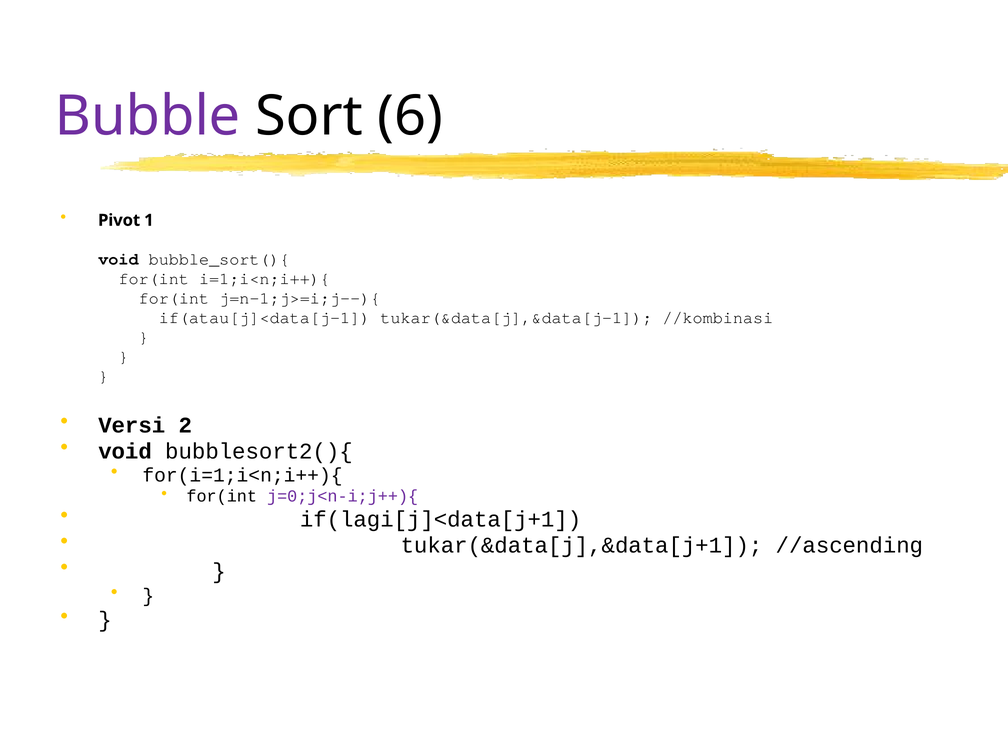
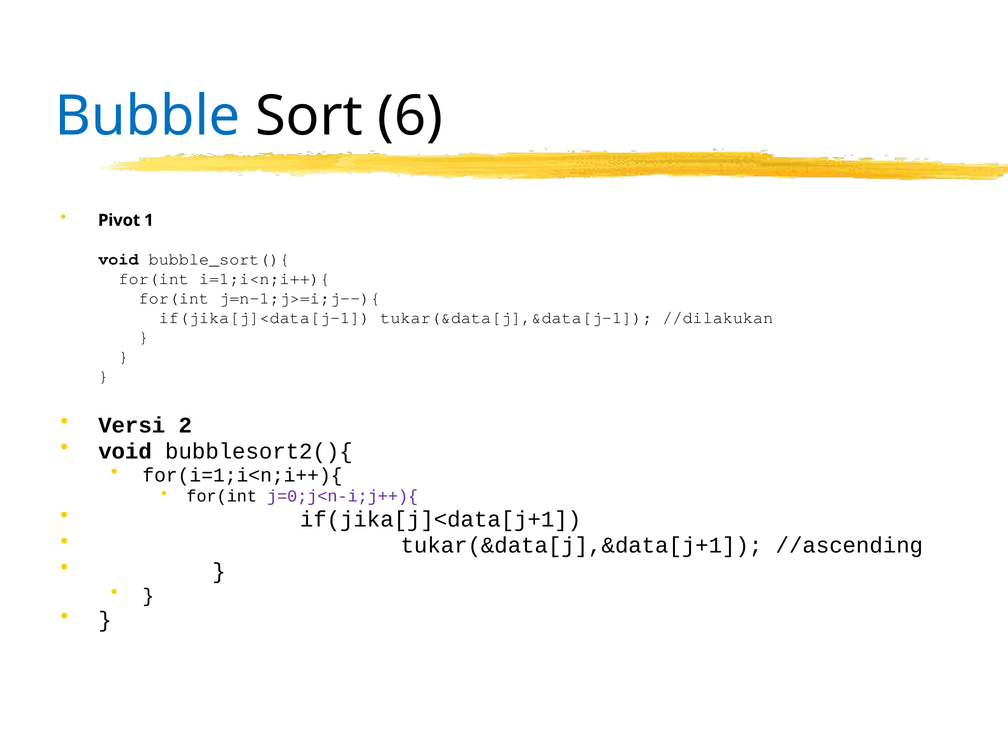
Bubble colour: purple -> blue (148, 116)
if(atau[j]<data[j-1: if(atau[j]<data[j-1 -> if(jika[j]<data[j-1 (265, 318)
//kombinasi: //kombinasi -> //dilakukan (718, 318)
if(lagi[j]<data[j+1: if(lagi[j]<data[j+1 -> if(jika[j]<data[j+1 (441, 519)
